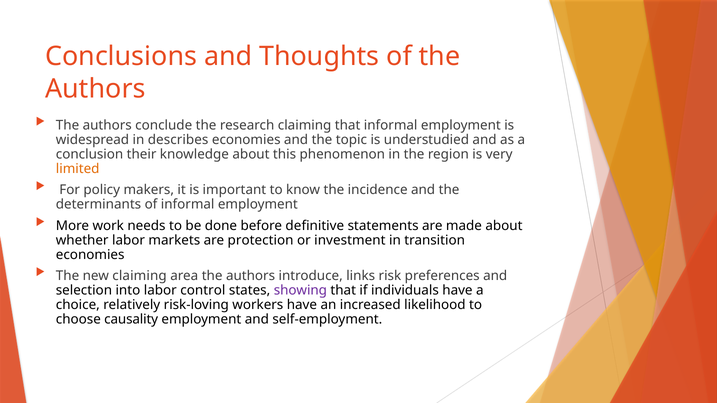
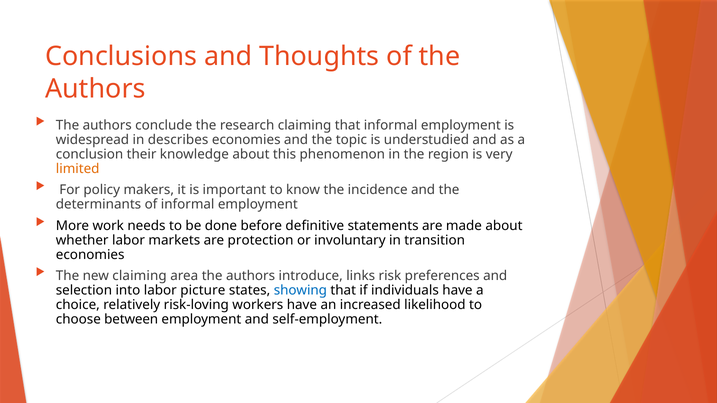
investment: investment -> involuntary (350, 240)
control: control -> picture (203, 291)
showing colour: purple -> blue (300, 291)
causality: causality -> between (131, 320)
